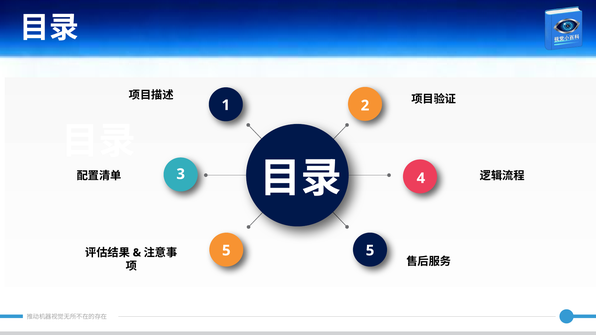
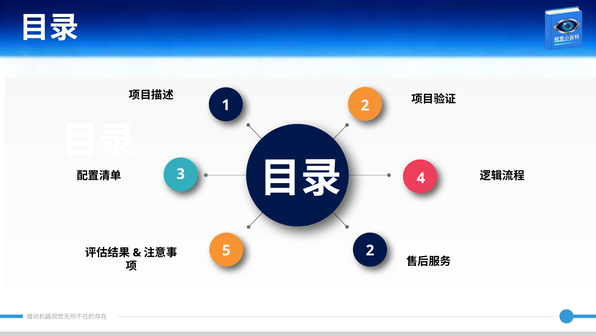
5 5: 5 -> 2 (370, 251)
